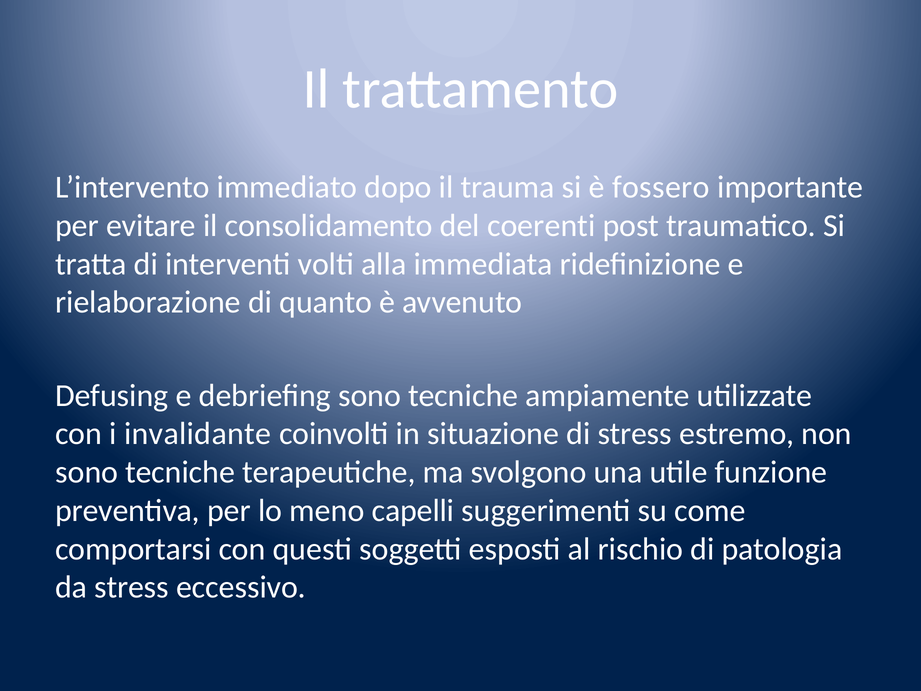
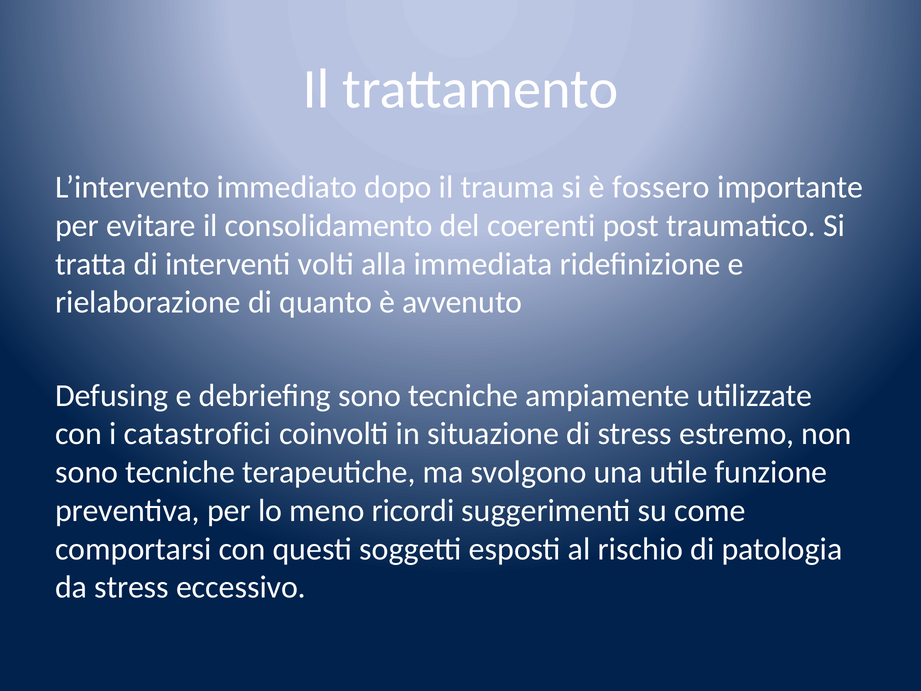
invalidante: invalidante -> catastrofici (198, 434)
capelli: capelli -> ricordi (413, 511)
